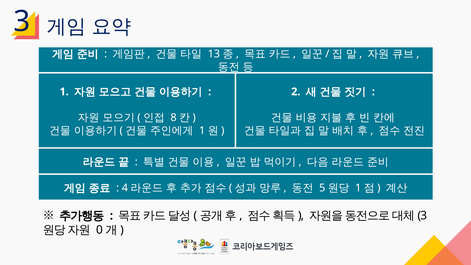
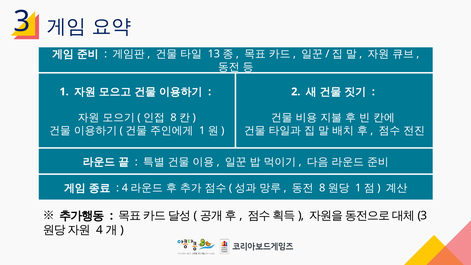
5: 5 -> 8 (322, 188)
0: 0 -> 4 (99, 230)
